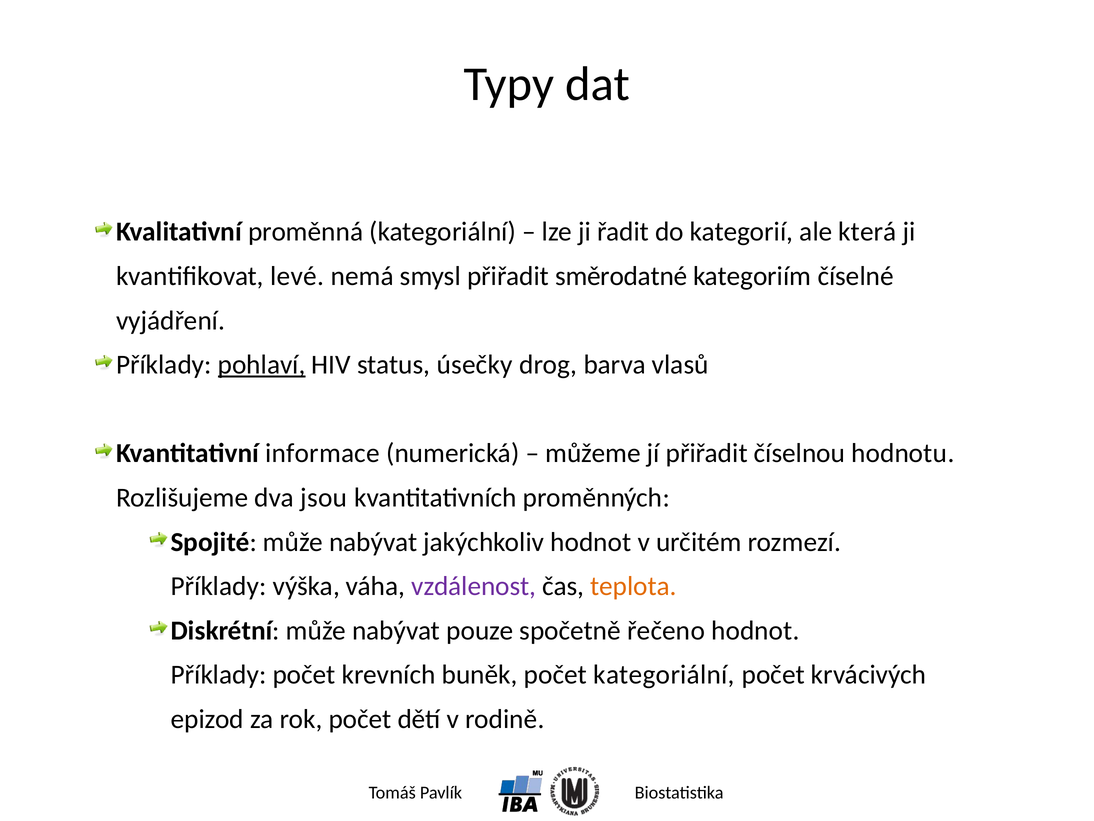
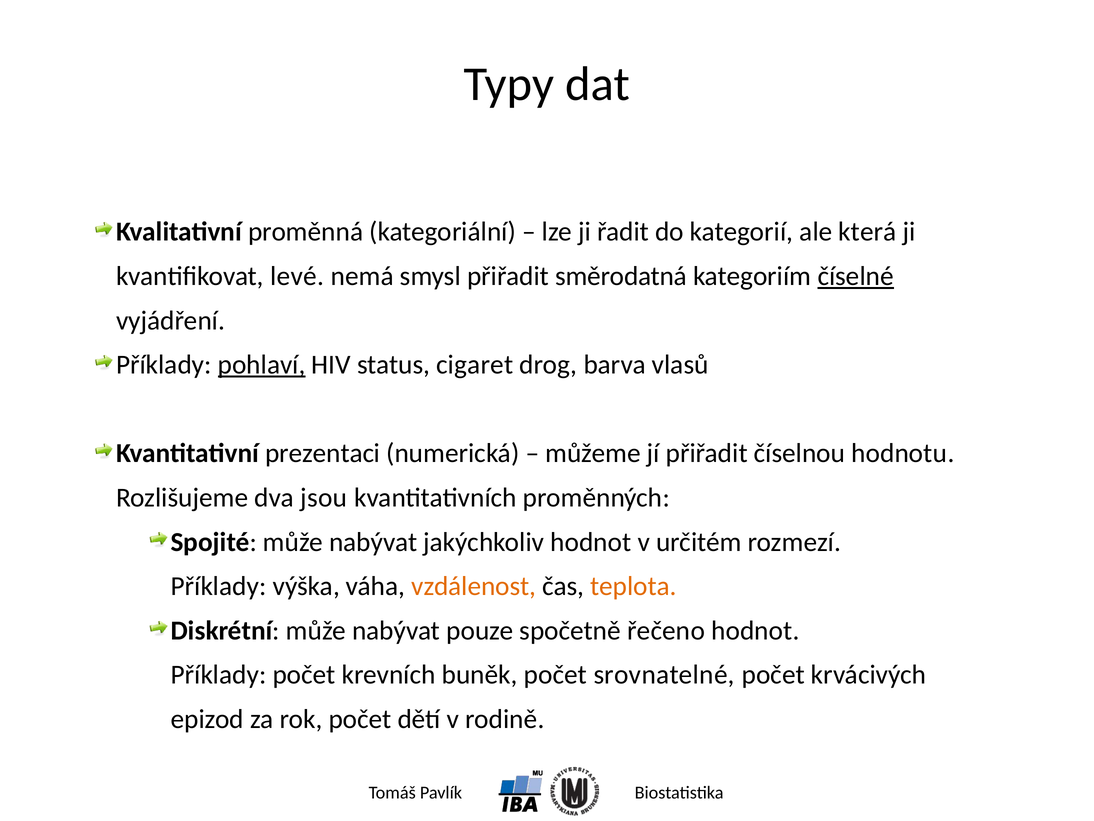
směrodatné: směrodatné -> směrodatná (621, 276)
číselné underline: none -> present (856, 276)
úsečky: úsečky -> cigaret (475, 365)
informace: informace -> prezentaci (323, 453)
vzdálenost colour: purple -> orange (474, 586)
počet kategoriální: kategoriální -> srovnatelné (664, 675)
